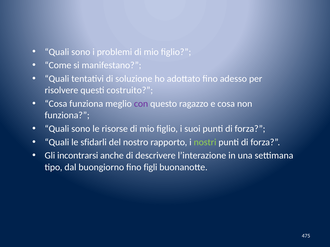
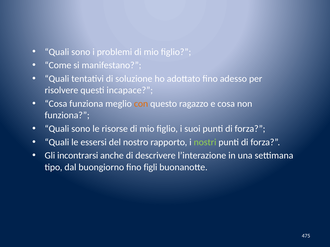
costruito: costruito -> incapace (130, 90)
con colour: purple -> orange (141, 104)
sfidarli: sfidarli -> essersi (94, 142)
